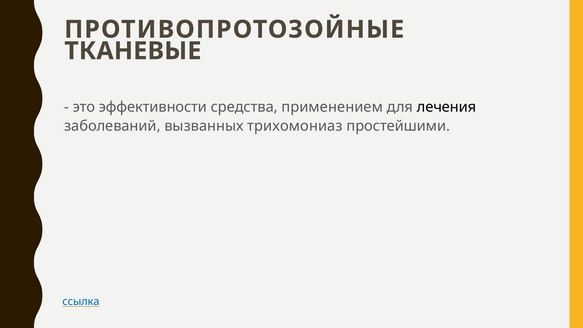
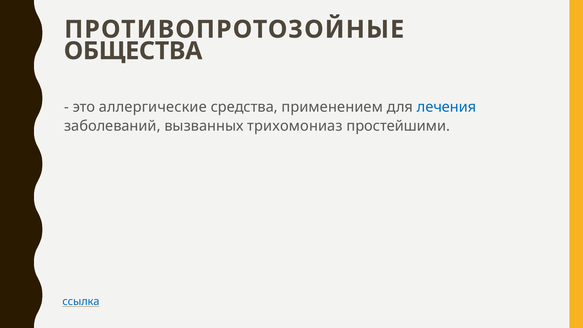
ТКАНЕВЫЕ: ТКАНЕВЫЕ -> ОБЩЕСТВА (133, 51)
эффективности: эффективности -> аллергические (153, 107)
лечения colour: black -> blue (447, 107)
